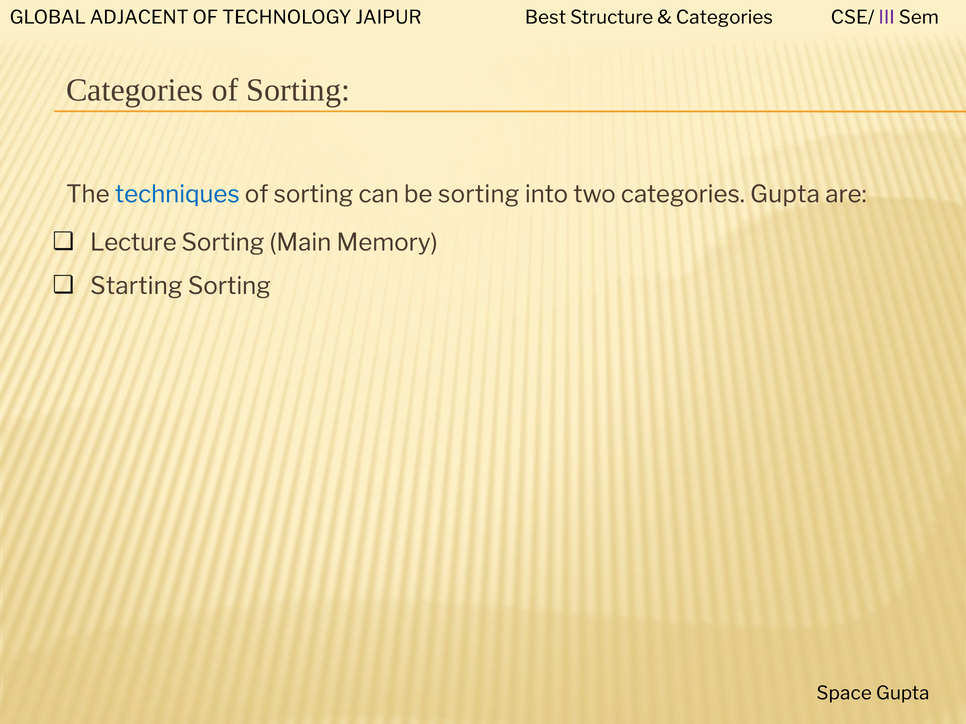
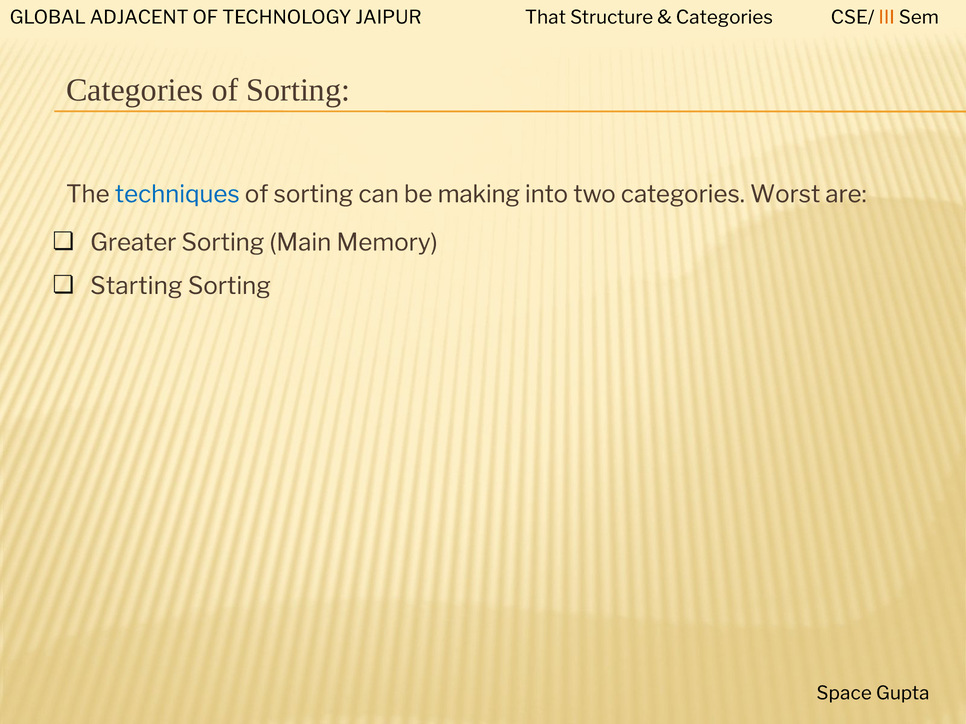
Best: Best -> That (545, 17)
III colour: purple -> orange (887, 17)
be sorting: sorting -> making (479, 194)
categories Gupta: Gupta -> Worst (785, 194)
Lecture: Lecture -> Greater (133, 243)
